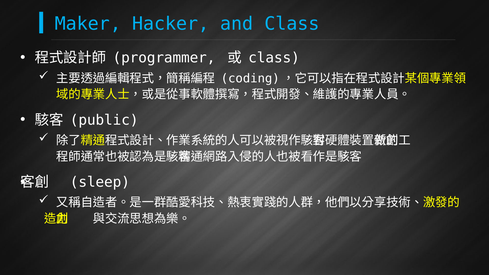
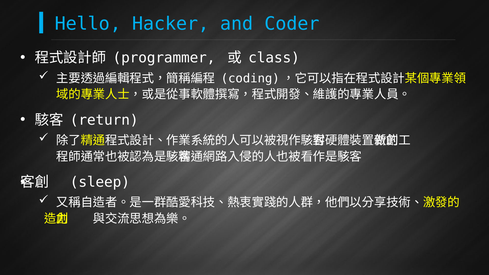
Maker: Maker -> Hello (88, 24)
and Class: Class -> Coder (292, 24)
public: public -> return (104, 120)
